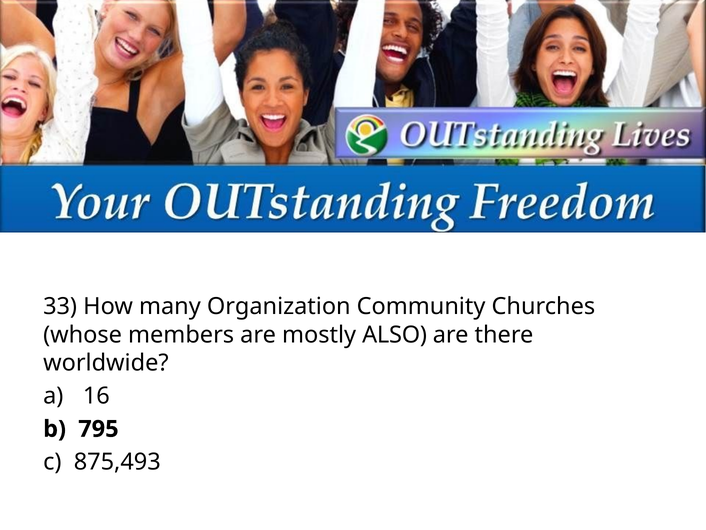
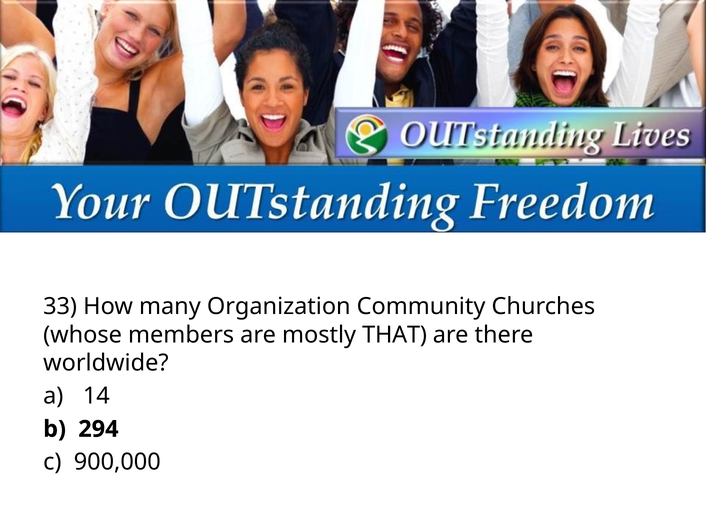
ALSO: ALSO -> THAT (395, 335)
16: 16 -> 14 (96, 396)
795: 795 -> 294 (98, 429)
875,493: 875,493 -> 900,000 (117, 462)
